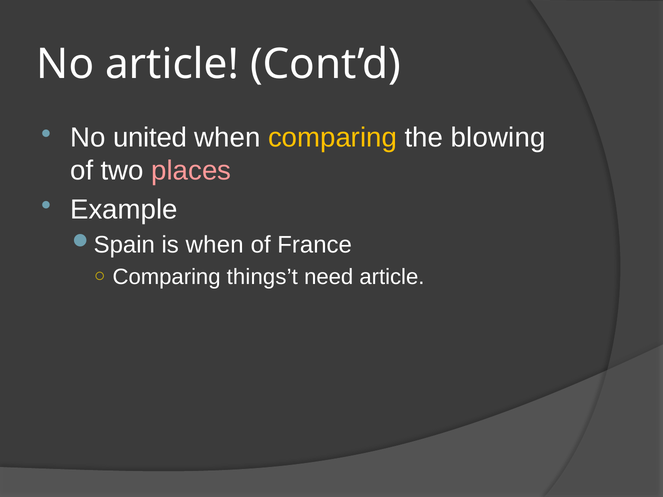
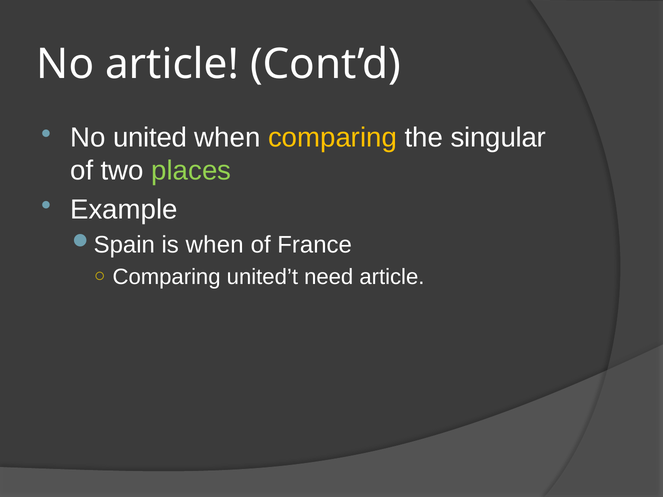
blowing: blowing -> singular (498, 138)
places colour: pink -> light green (191, 171)
things’t: things’t -> united’t (262, 277)
